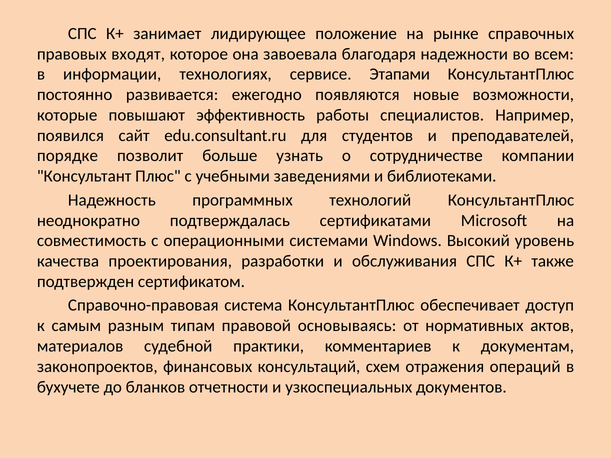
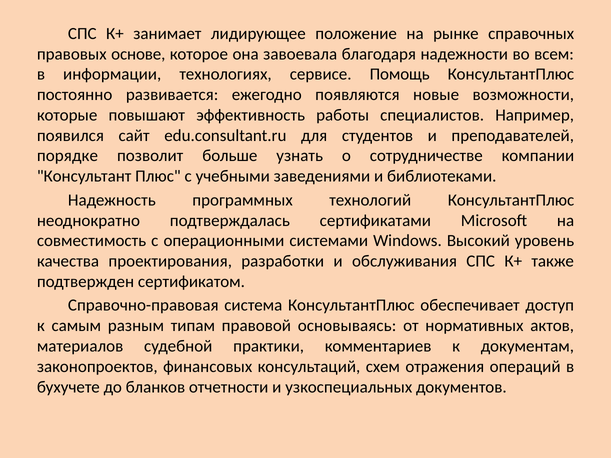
входят: входят -> основе (138, 54)
Этапами: Этапами -> Помощь (400, 74)
